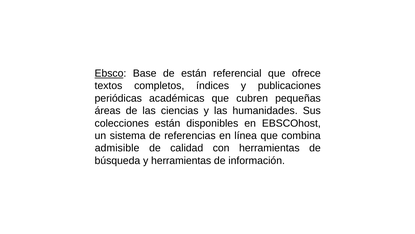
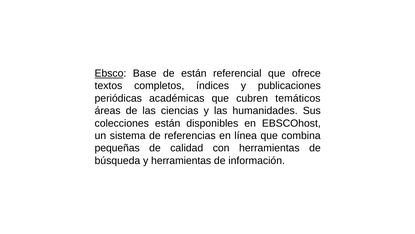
pequeñas: pequeñas -> temáticos (298, 98)
admisible: admisible -> pequeñas (117, 148)
